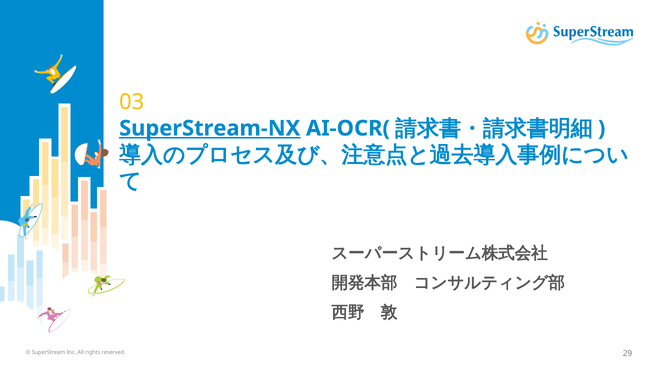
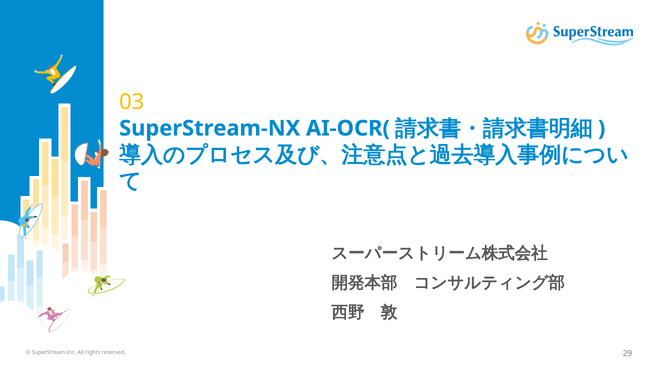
SuperStream-NX underline: present -> none (210, 128)
